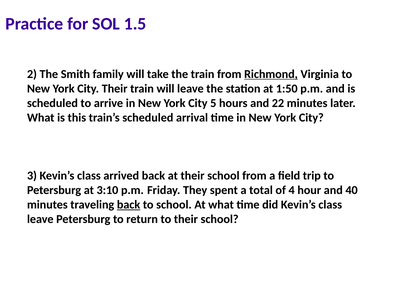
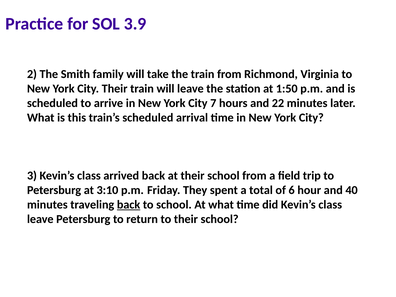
1.5: 1.5 -> 3.9 (135, 24)
Richmond underline: present -> none (271, 74)
5: 5 -> 7 (213, 103)
4: 4 -> 6 (292, 190)
